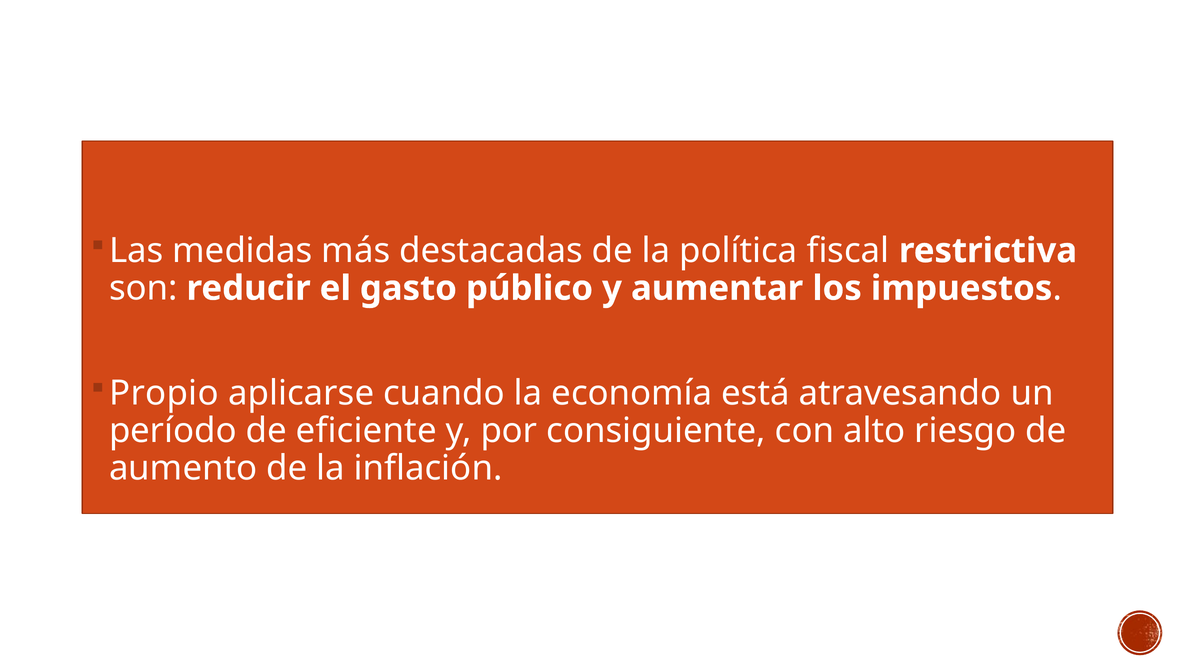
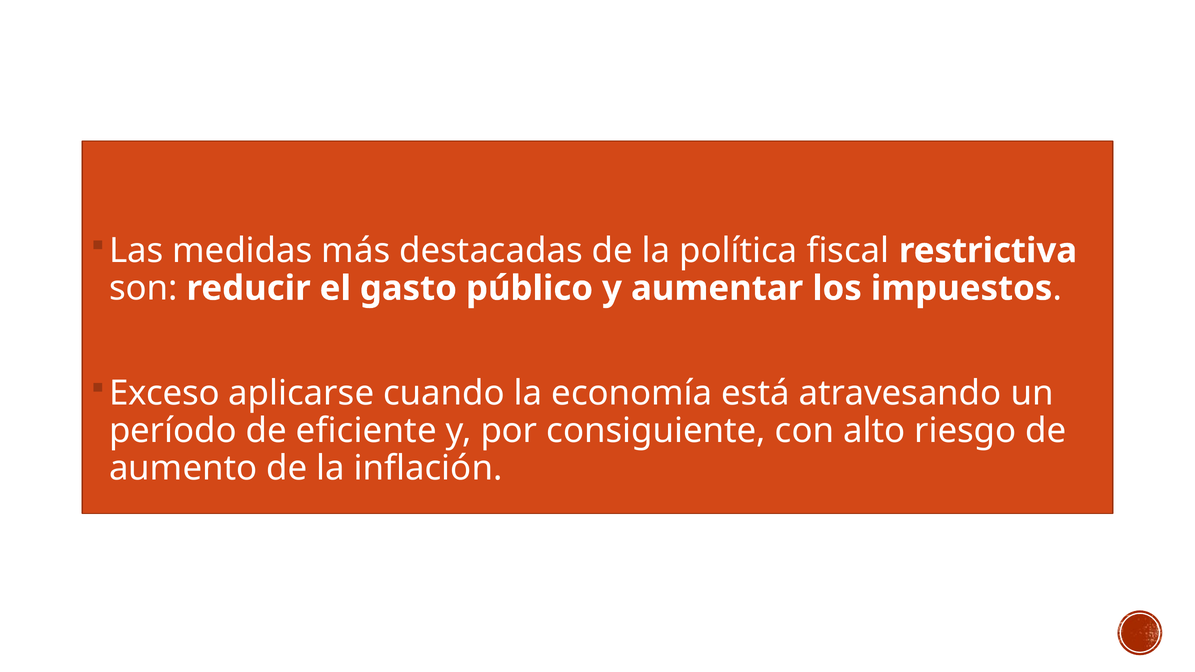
Propio: Propio -> Exceso (164, 393)
